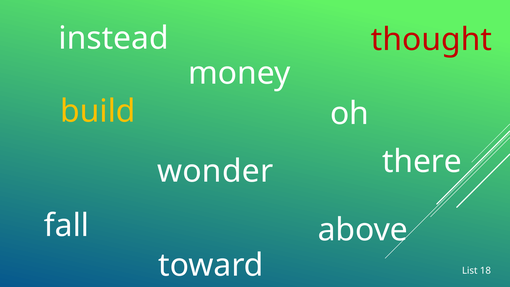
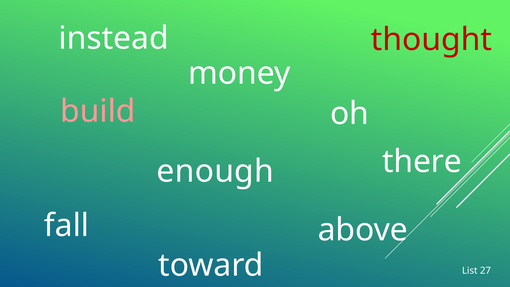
build colour: yellow -> pink (98, 111)
wonder: wonder -> enough (215, 171)
18: 18 -> 27 (485, 270)
